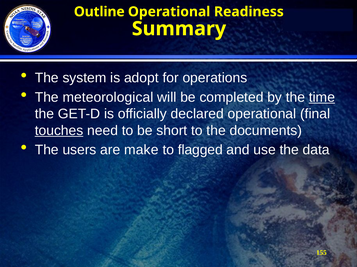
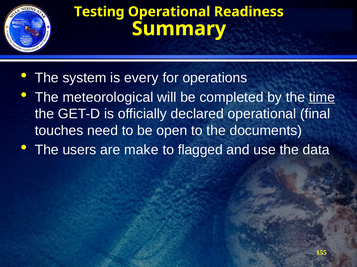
Outline: Outline -> Testing (99, 12)
adopt: adopt -> every (141, 78)
touches underline: present -> none (59, 131)
short: short -> open (172, 131)
